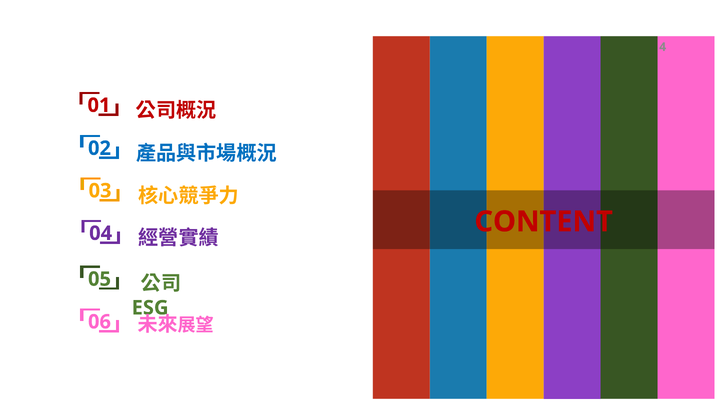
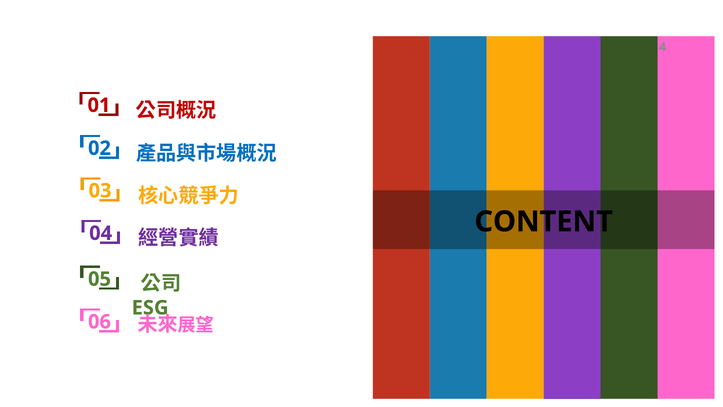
CONTENT colour: red -> black (544, 222)
